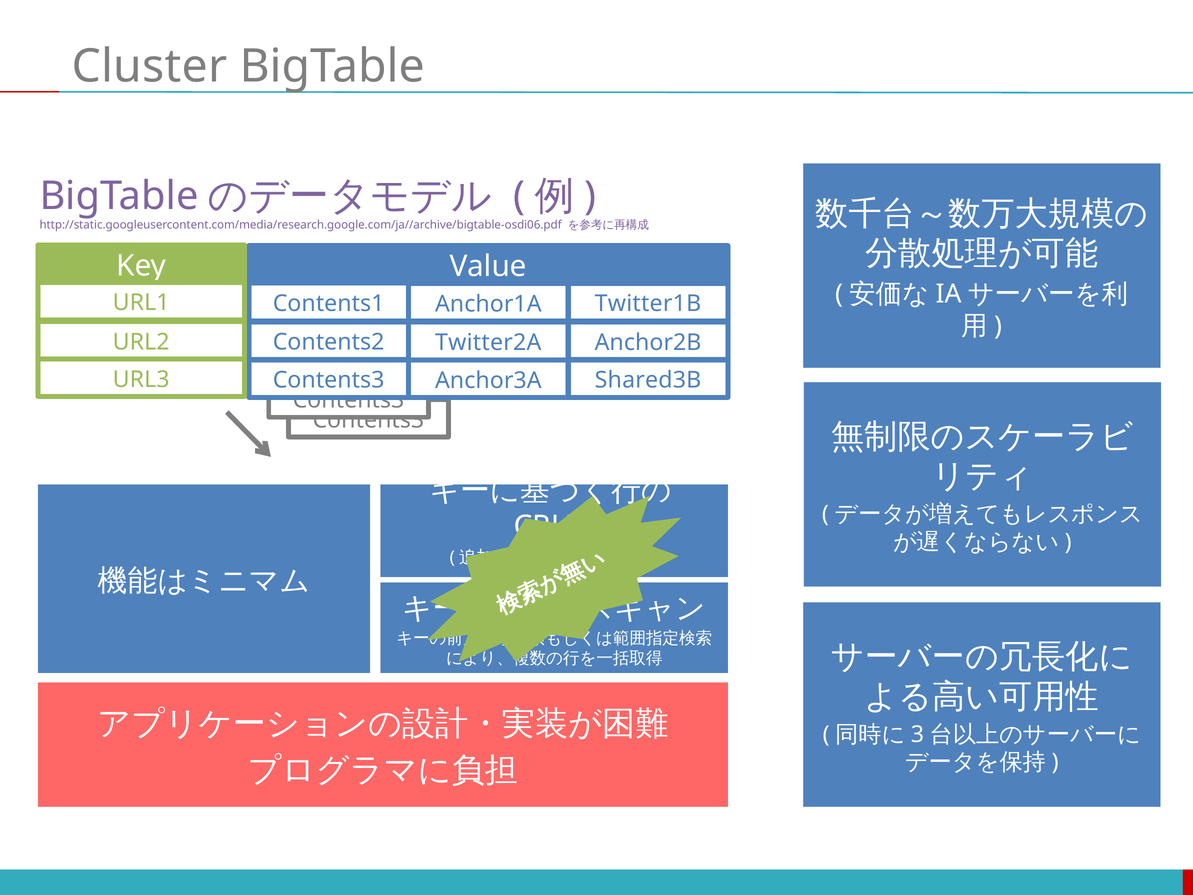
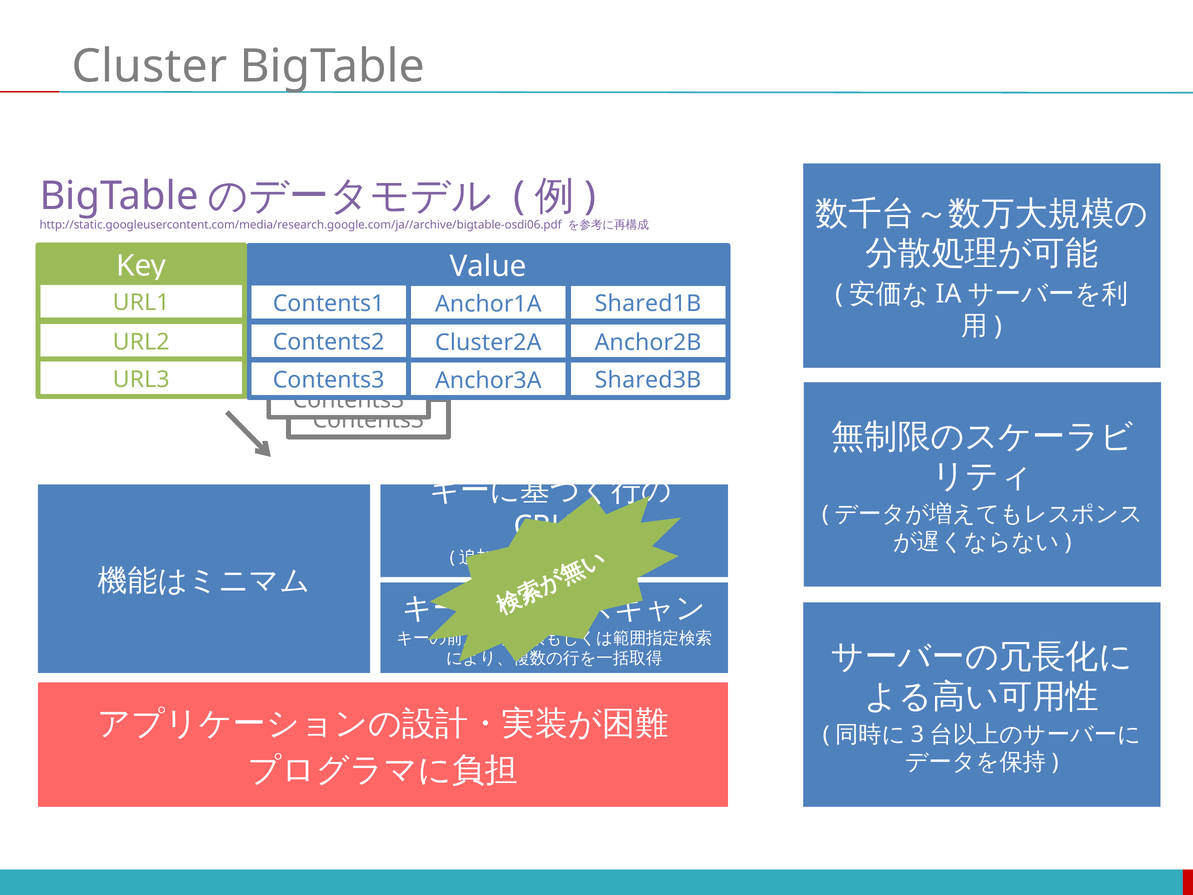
Twitter1B: Twitter1B -> Shared1B (648, 304)
Twitter2A: Twitter2A -> Cluster2A (488, 343)
